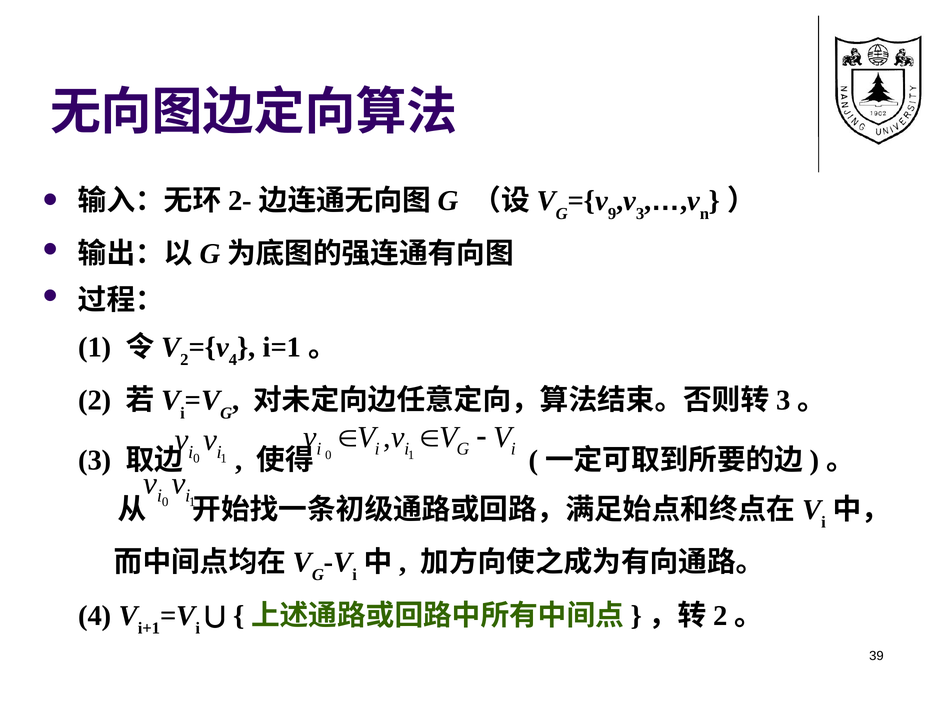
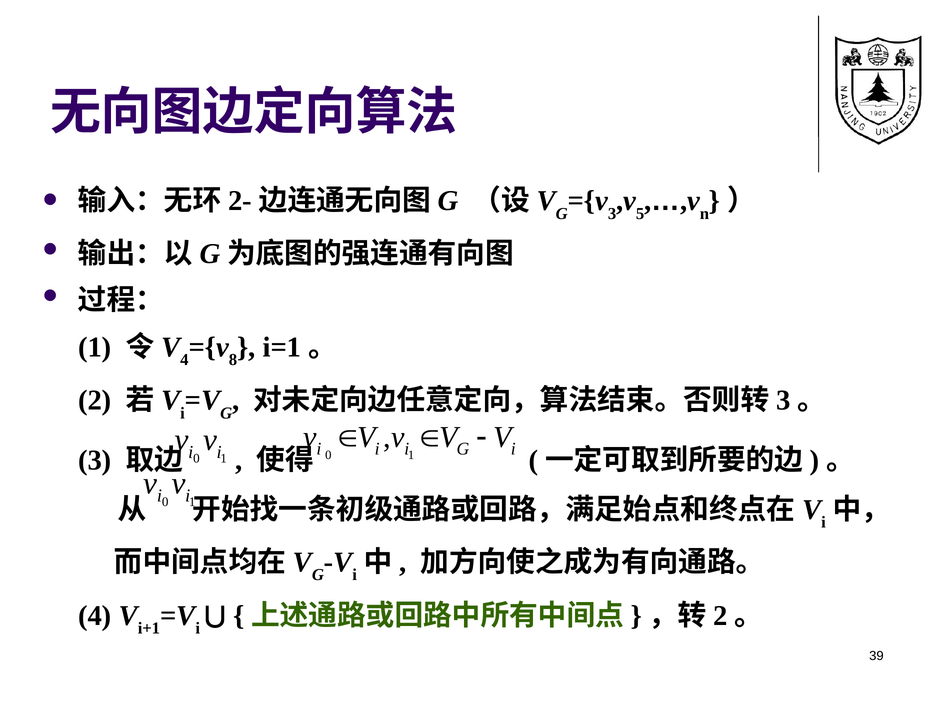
9: 9 -> 3 (612, 214)
3: 3 -> 5 (640, 214)
2: 2 -> 4 (184, 360)
4: 4 -> 8 (233, 360)
